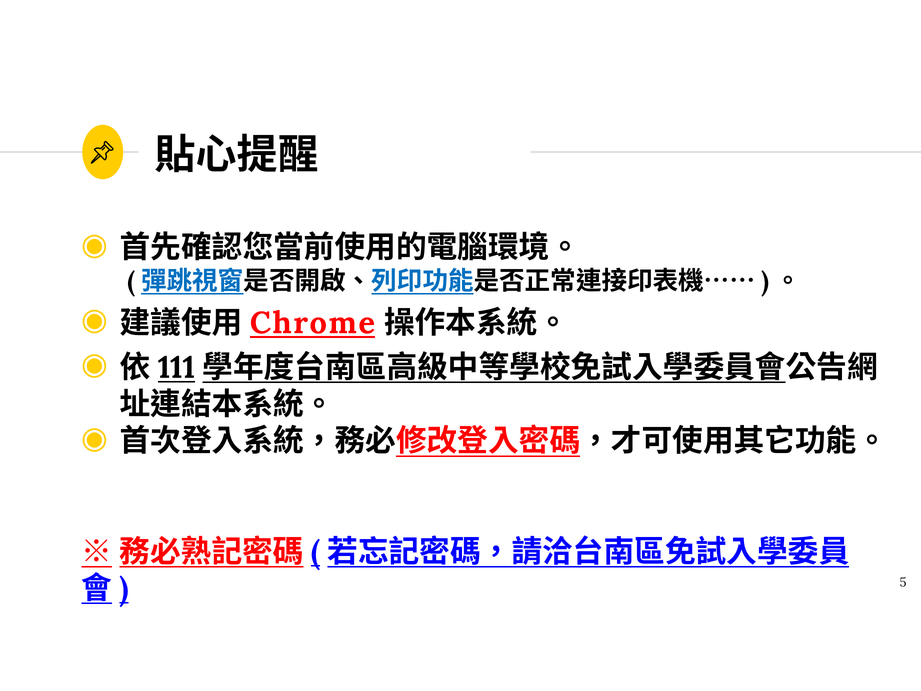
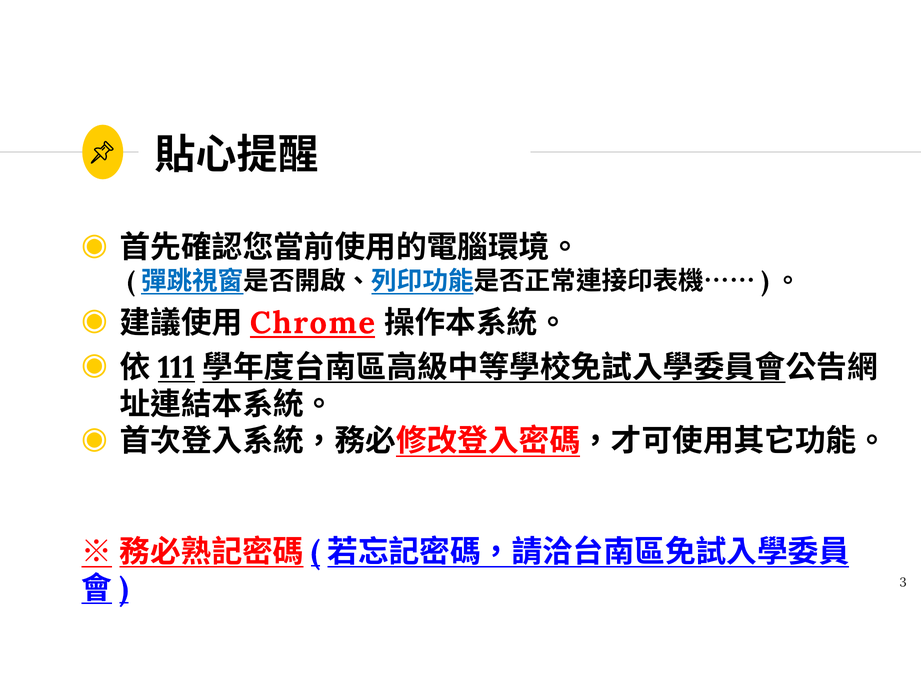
5: 5 -> 3 (903, 583)
